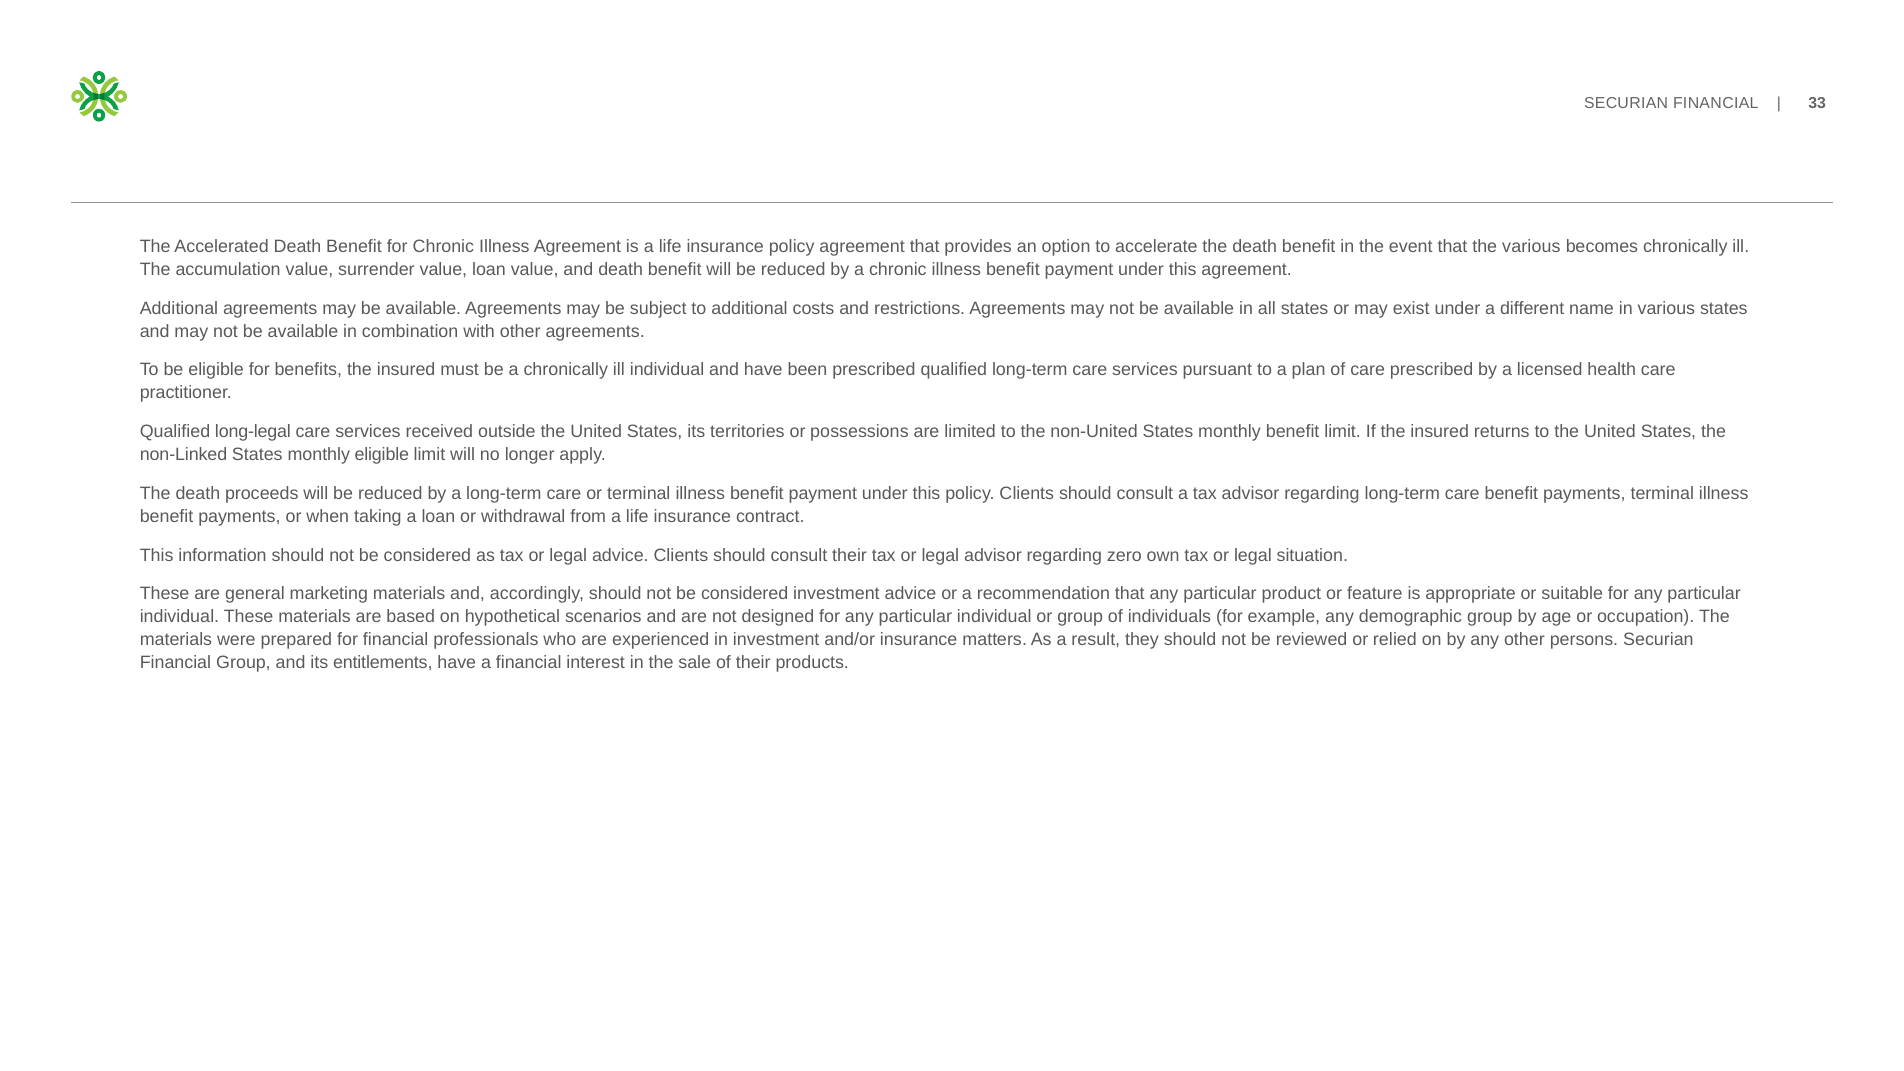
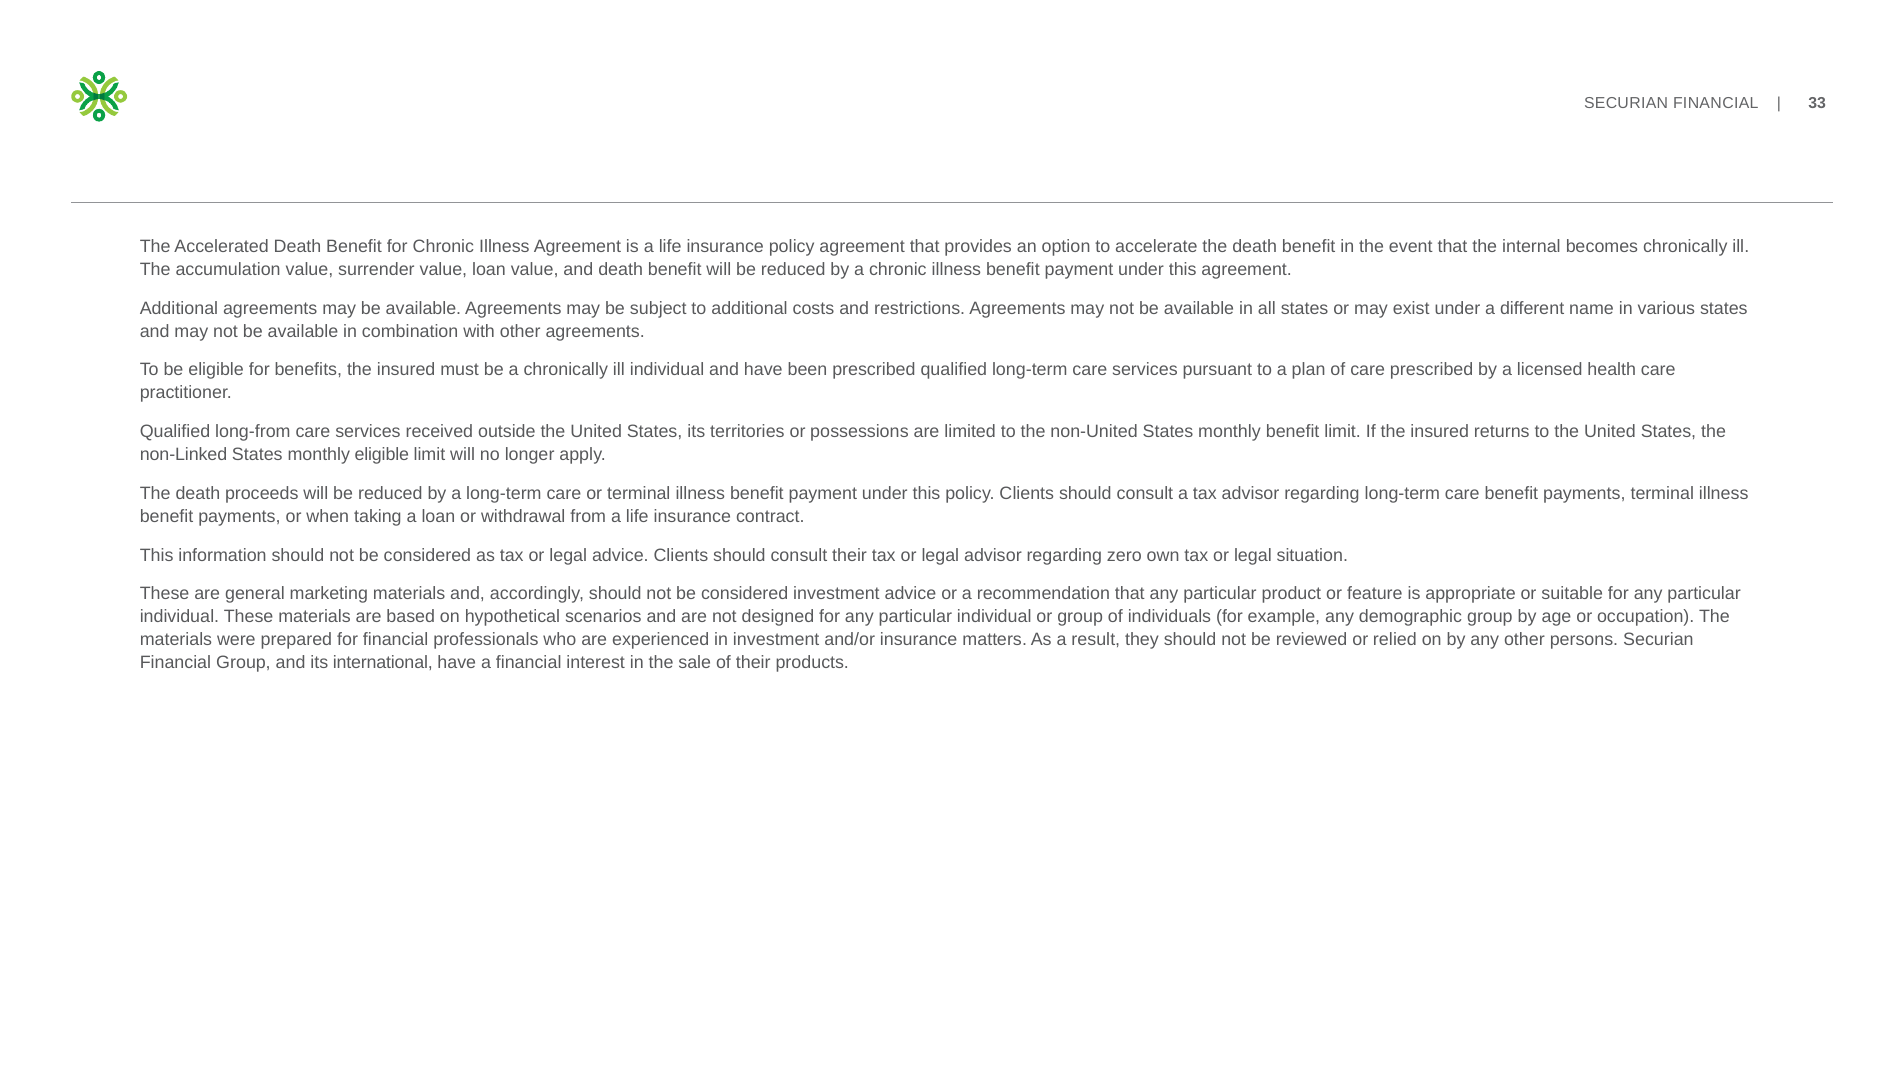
the various: various -> internal (1531, 247)
long-legal: long-legal -> long-from (253, 432)
entitlements: entitlements -> international (383, 663)
